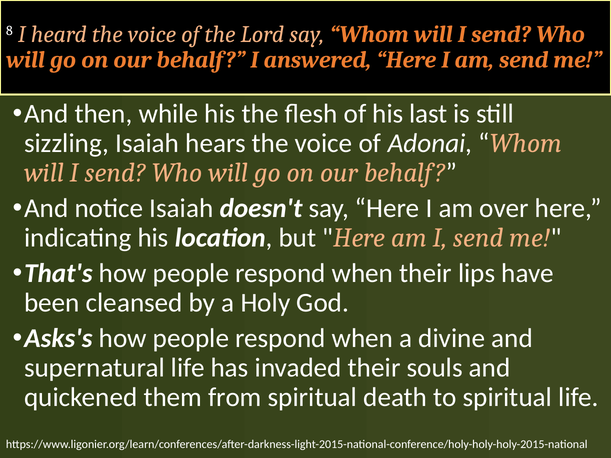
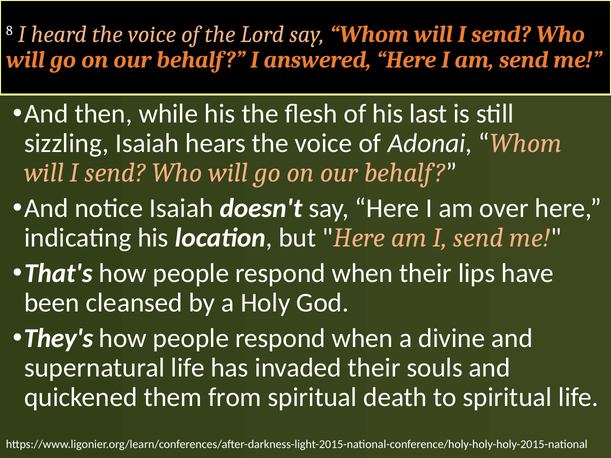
Asks's: Asks's -> They's (59, 339)
